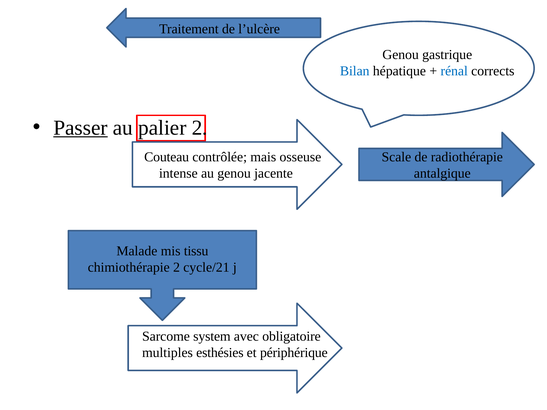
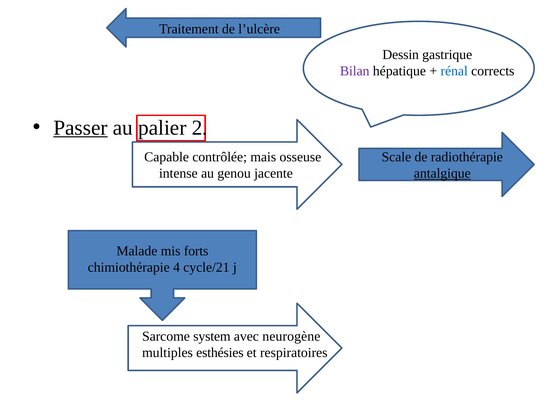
Genou: Genou -> Dessin (401, 55)
Bilan colour: blue -> purple (355, 71)
Couteau: Couteau -> Capable (167, 157)
antalgique underline: none -> present (442, 174)
tissu: tissu -> forts (196, 251)
chimiothérapie 2: 2 -> 4 (177, 268)
obligatoire: obligatoire -> neurogène (291, 337)
périphérique: périphérique -> respiratoires (294, 353)
